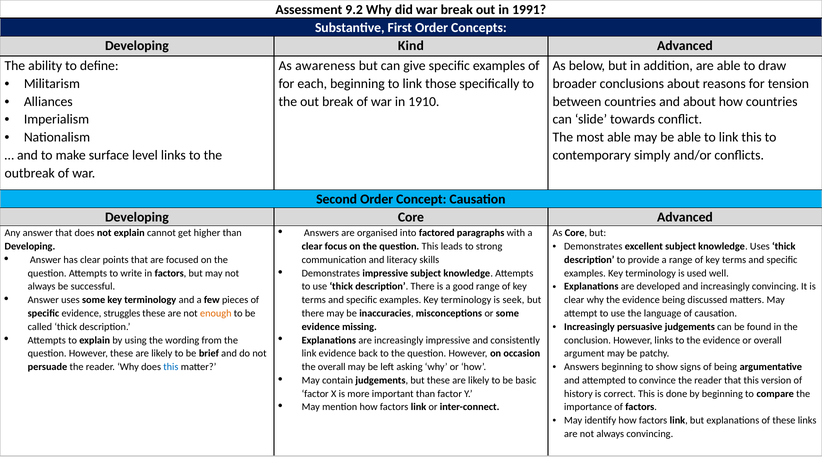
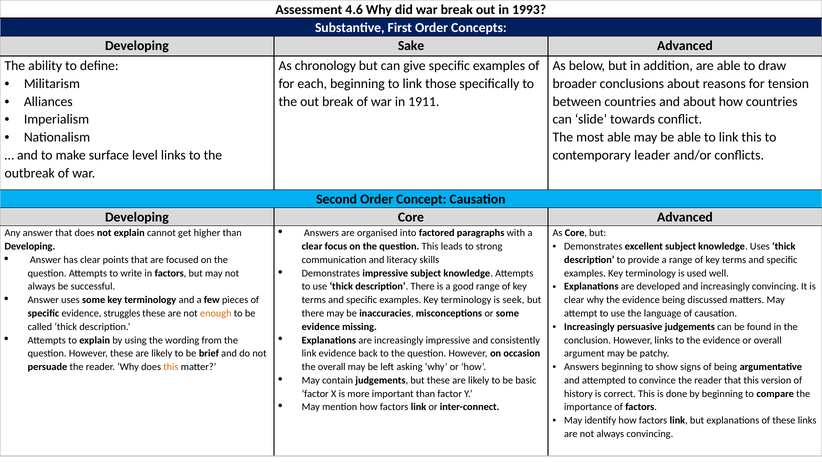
9.2: 9.2 -> 4.6 (354, 10)
1991: 1991 -> 1993 (529, 10)
Kind: Kind -> Sake (411, 46)
awareness: awareness -> chronology (325, 66)
1910: 1910 -> 1911 (424, 102)
simply: simply -> leader (652, 155)
this colour: blue -> orange (171, 367)
